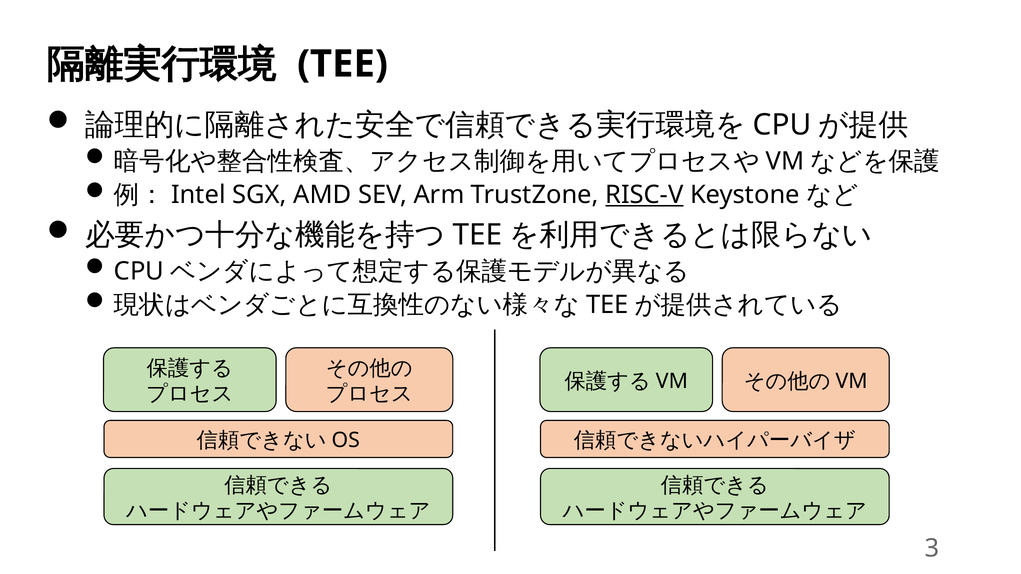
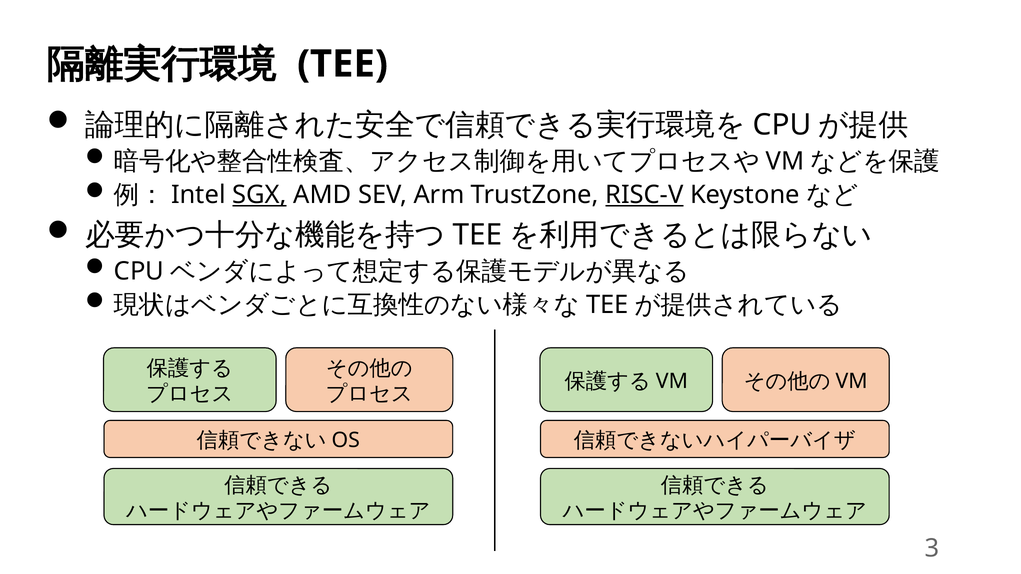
SGX underline: none -> present (259, 195)
